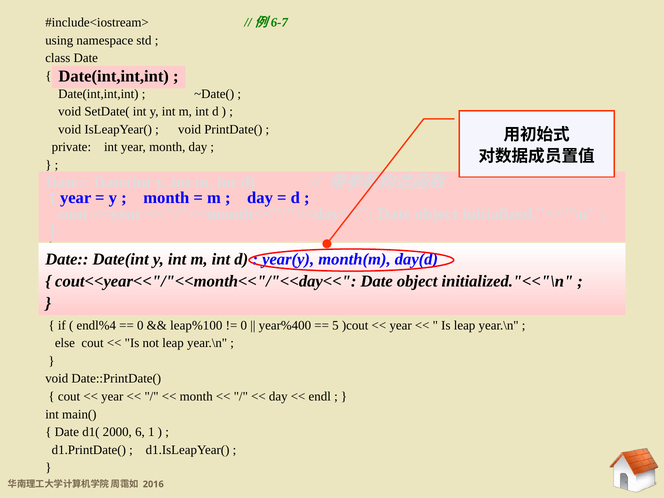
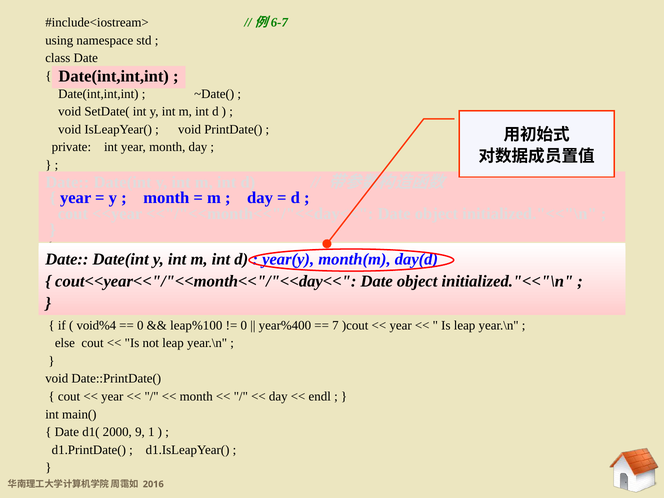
endl%4: endl%4 -> void%4 (96, 325)
5: 5 -> 7 (335, 325)
6: 6 -> 9 (140, 432)
